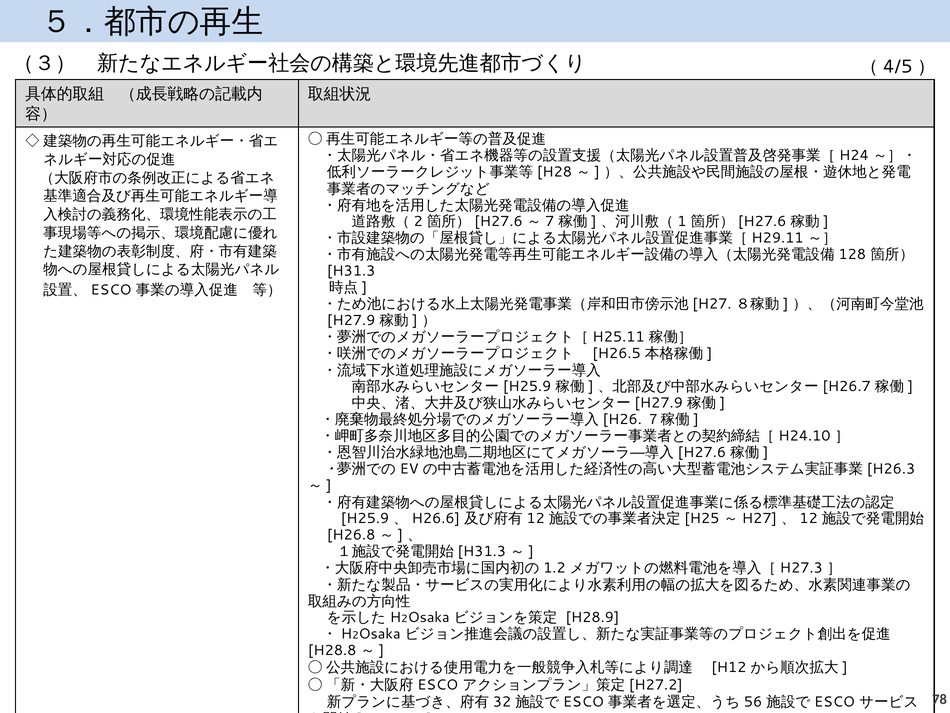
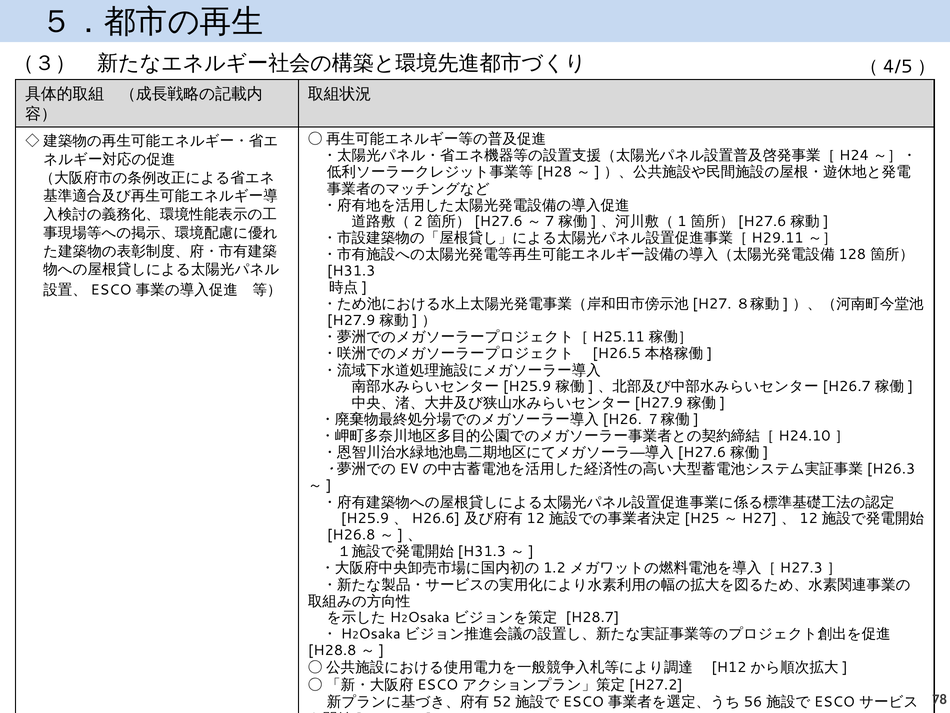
H28.9: H28.9 -> H28.7 (592, 617)
32: 32 -> 52 (502, 701)
